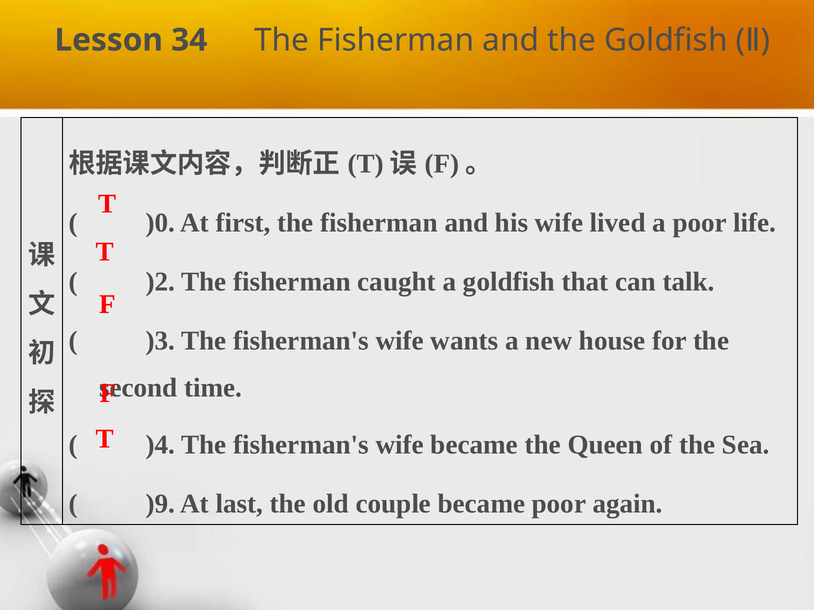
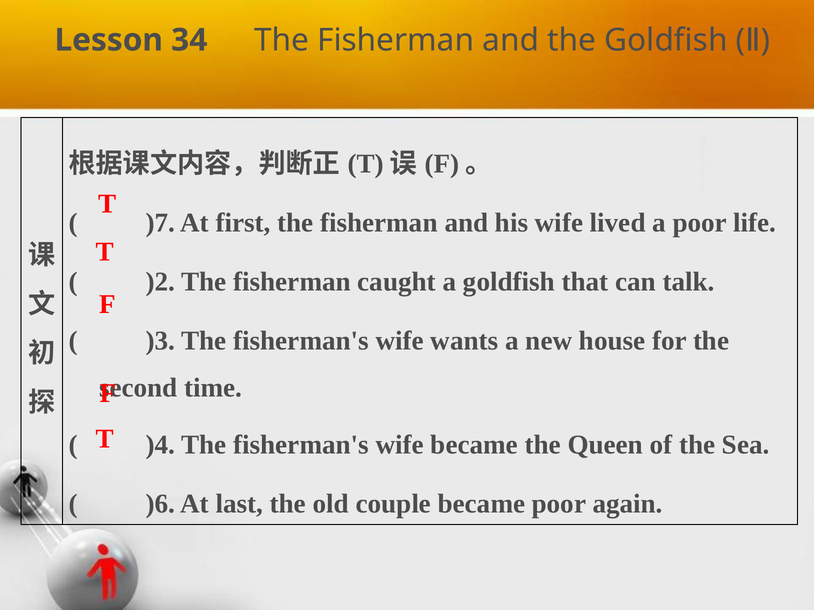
)0: )0 -> )7 (160, 223)
)9: )9 -> )6 (160, 504)
